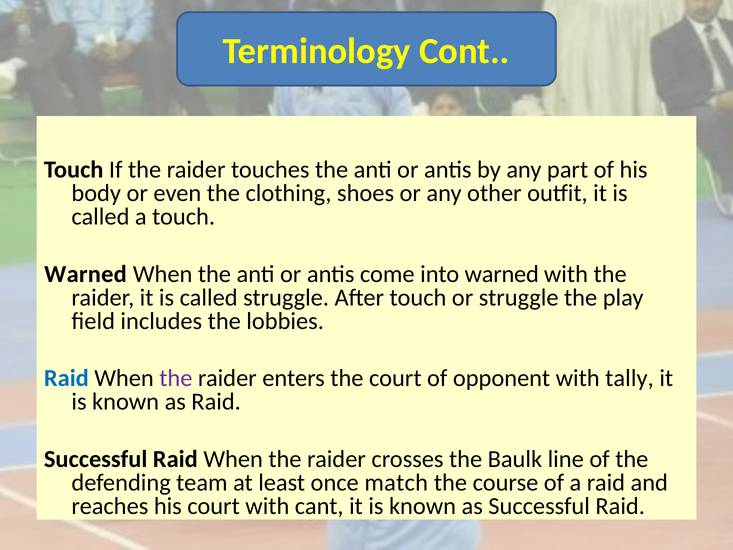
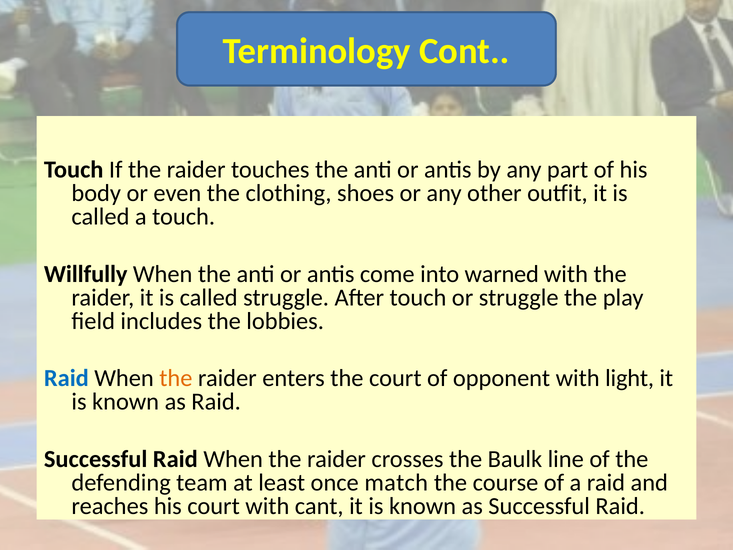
Warned: Warned -> Willfully (86, 274)
the colour: purple -> orange (176, 378)
tally: tally -> light (630, 378)
